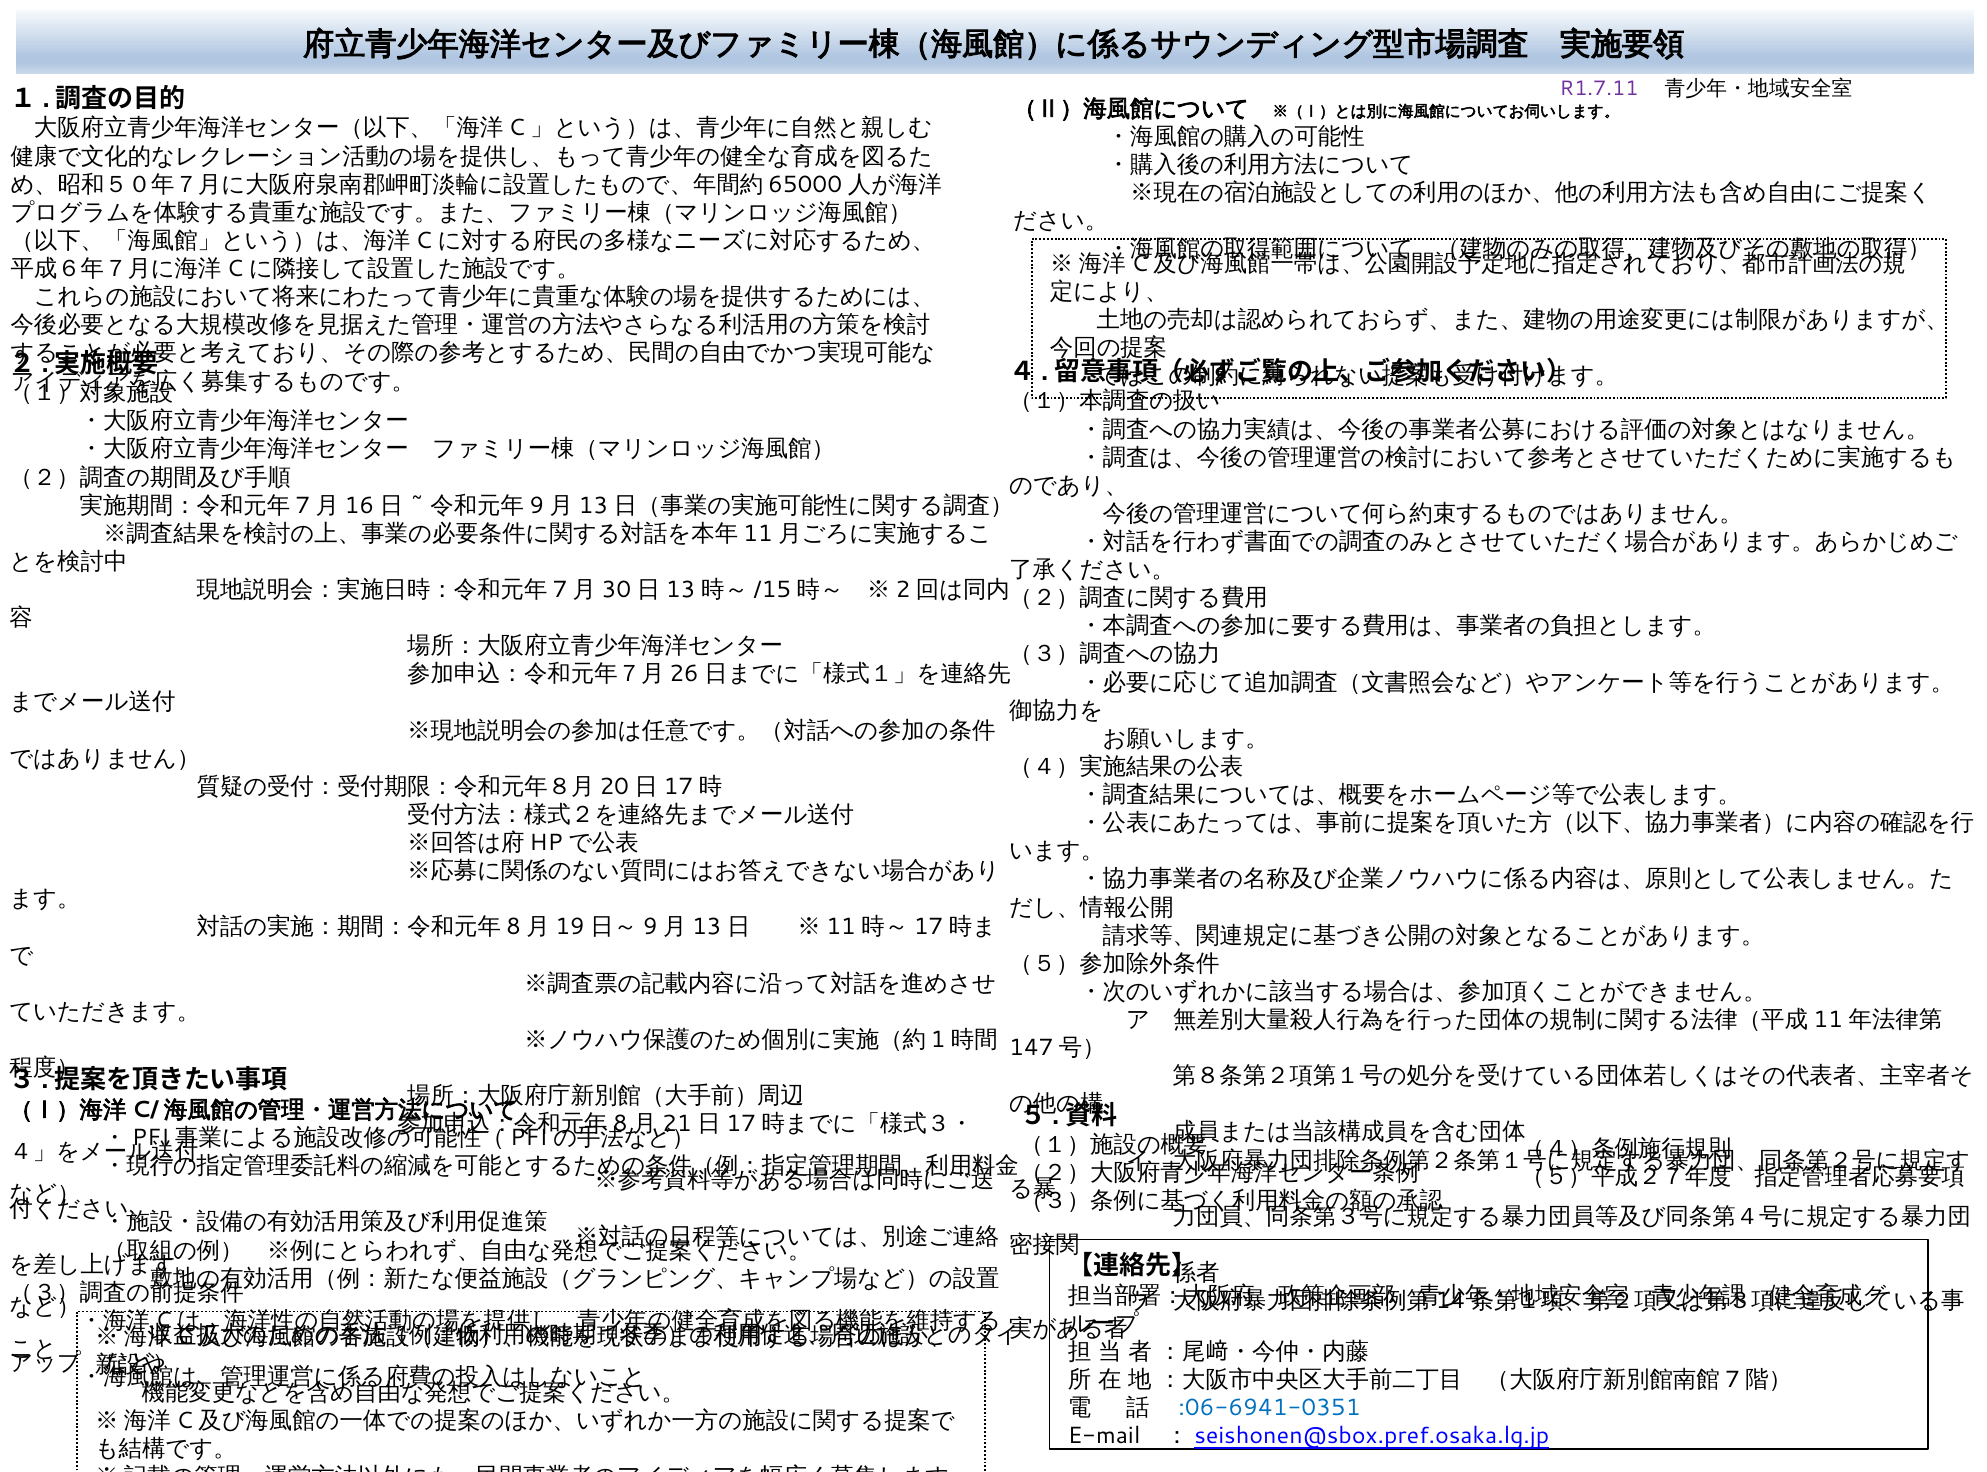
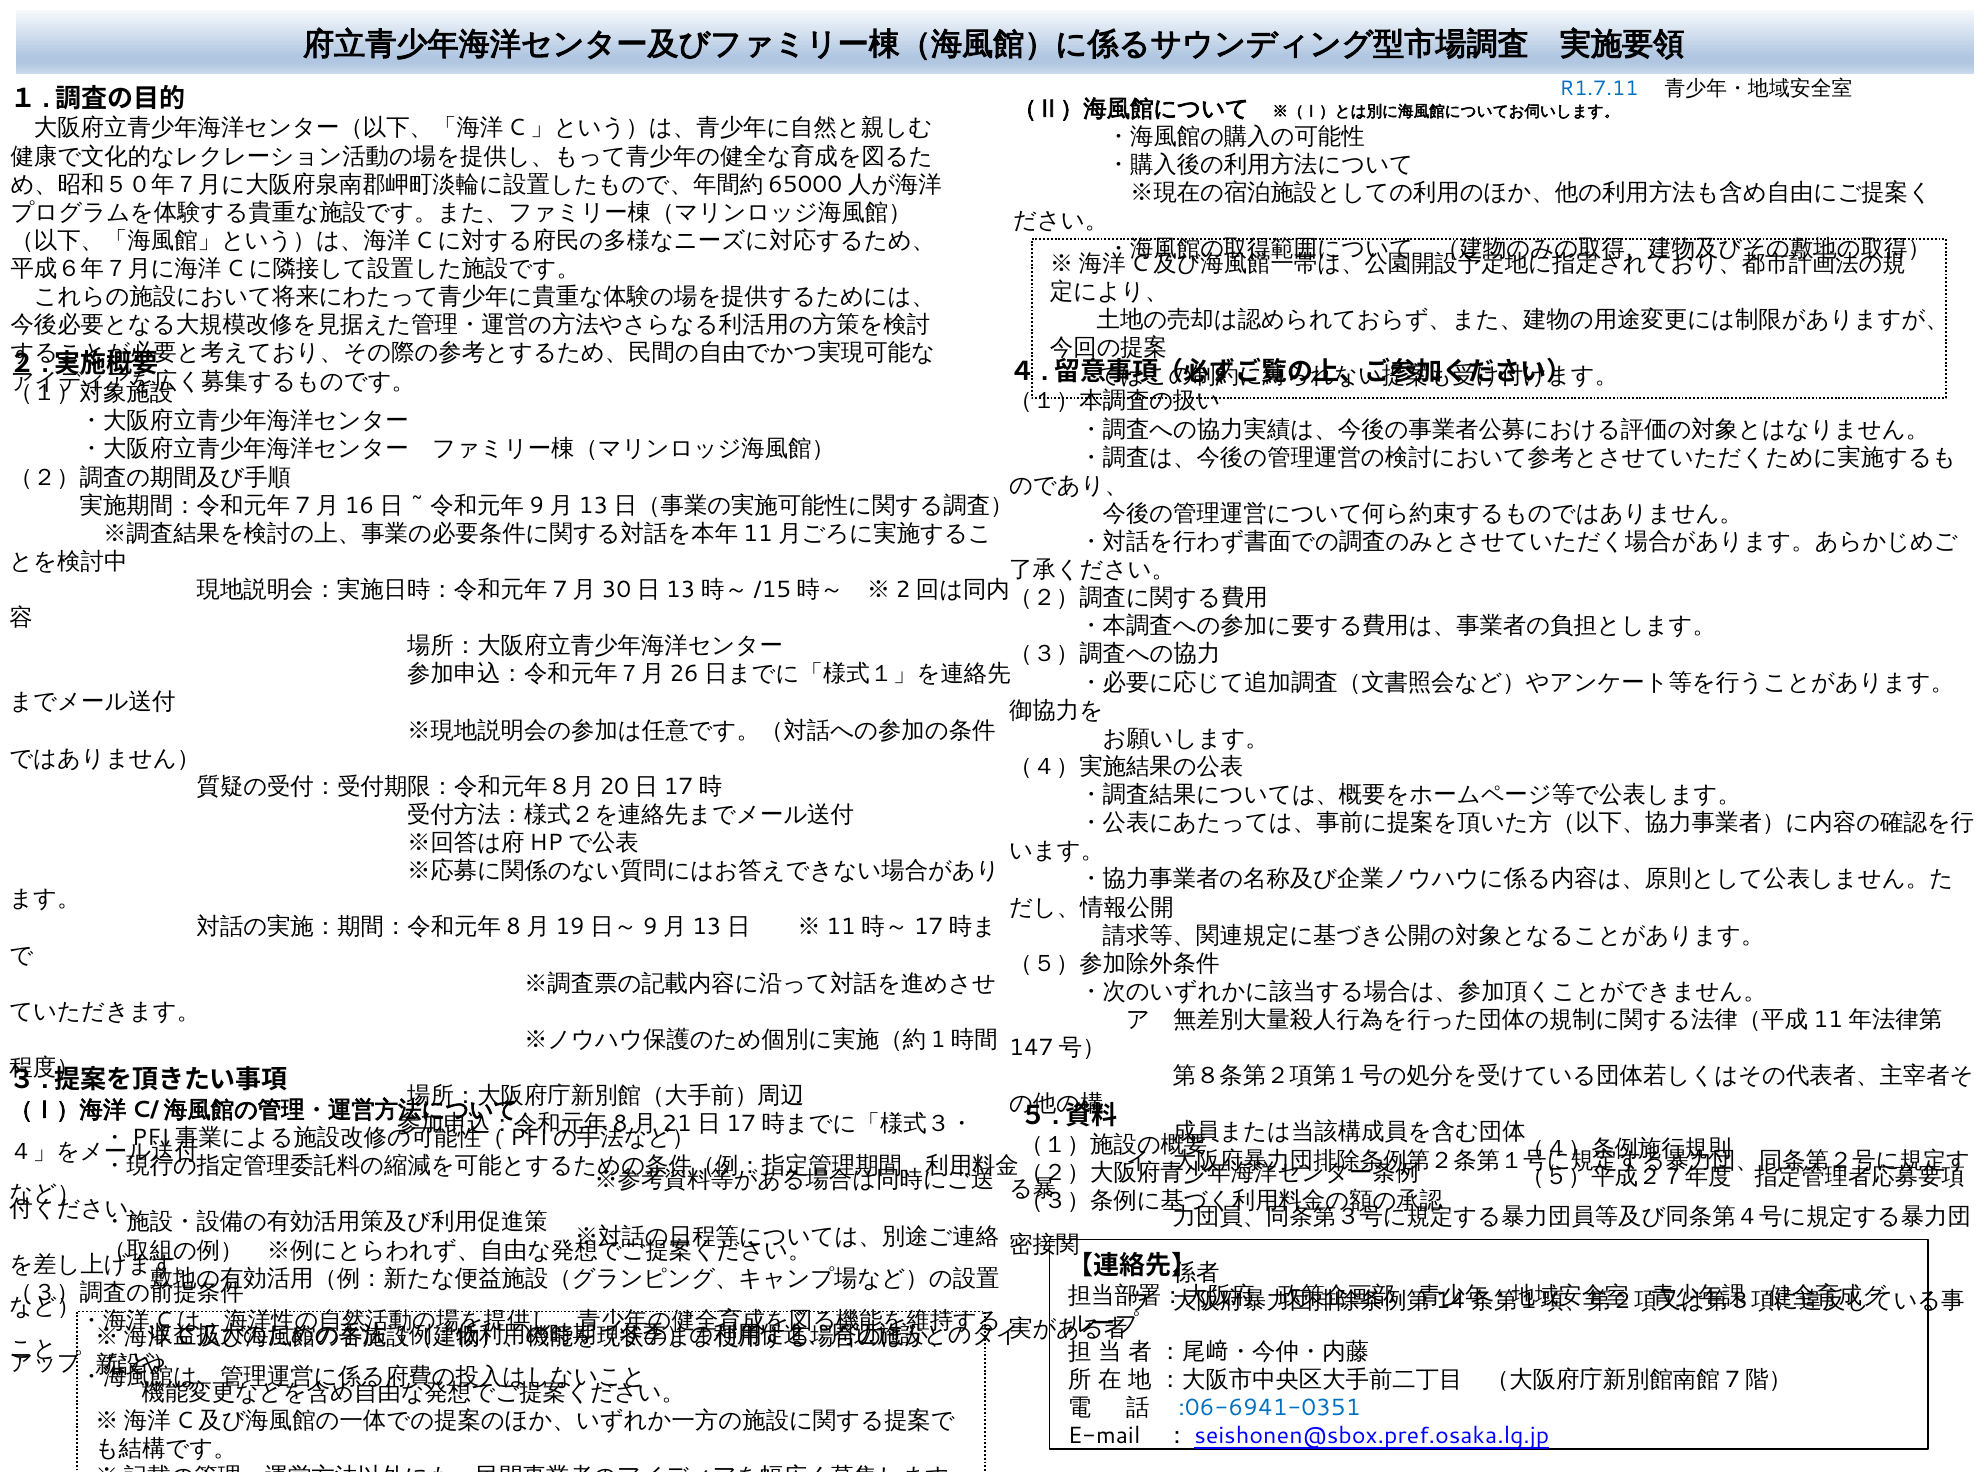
R1.7.11 colour: purple -> blue (1599, 89)
